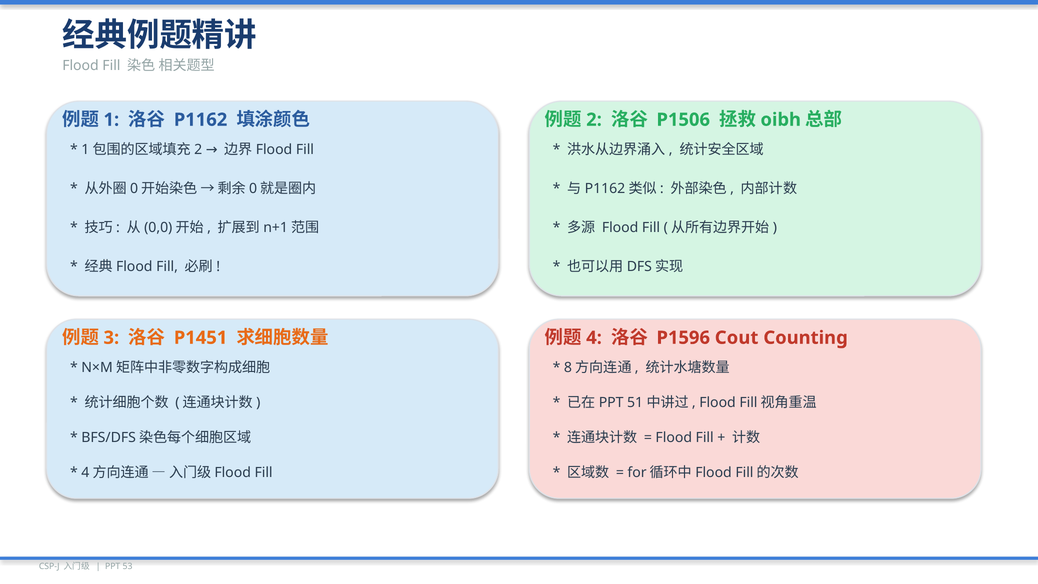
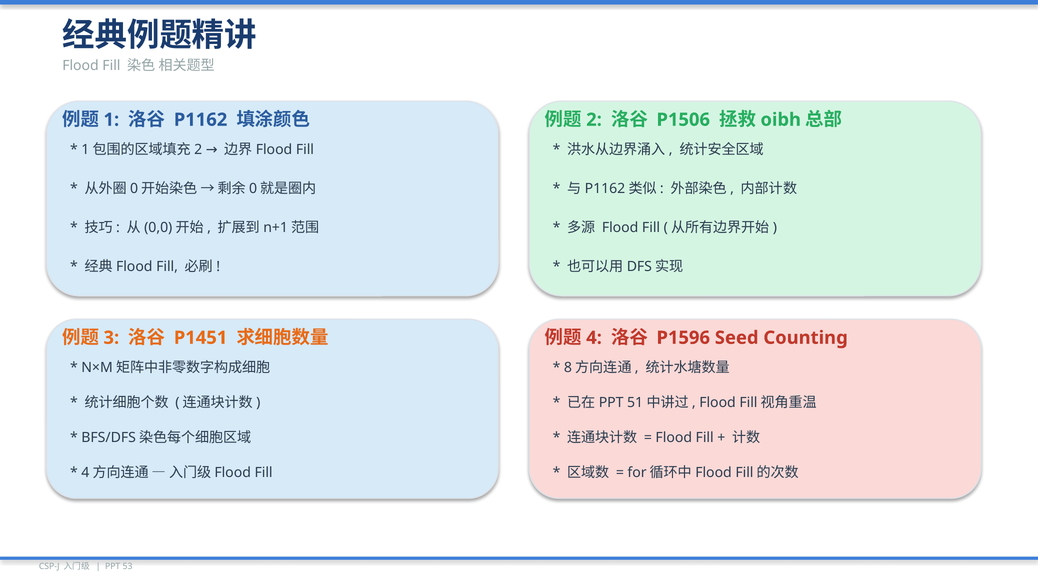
Cout: Cout -> Seed (737, 338)
